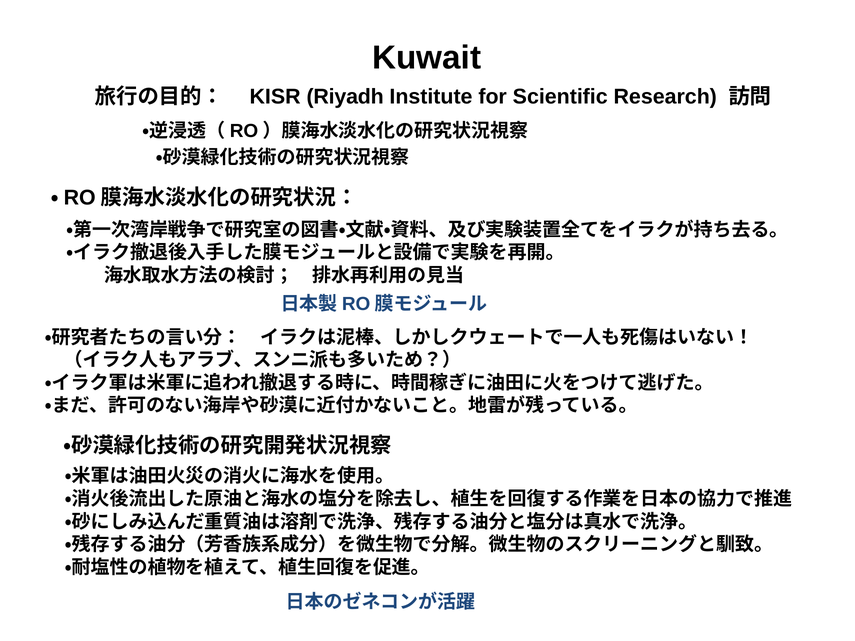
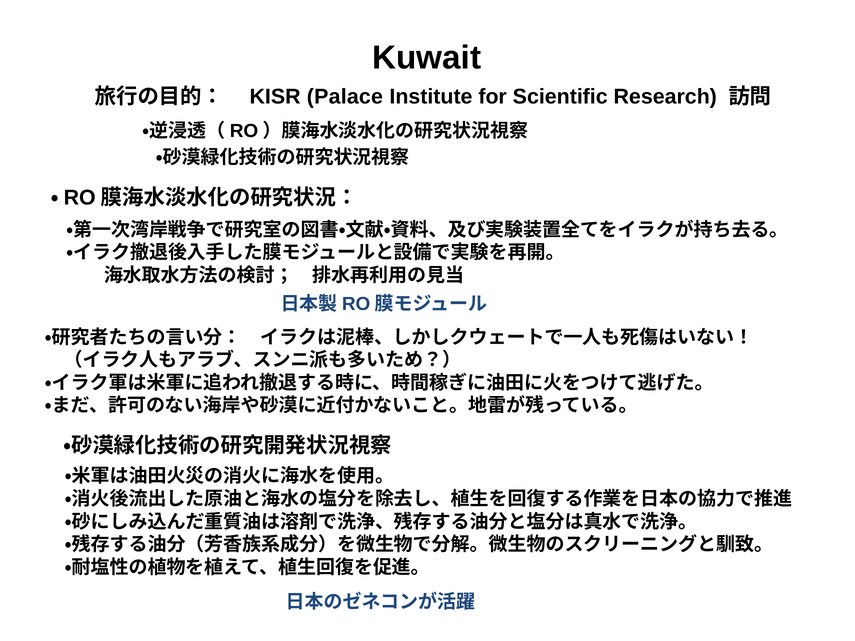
Riyadh: Riyadh -> Palace (345, 97)
